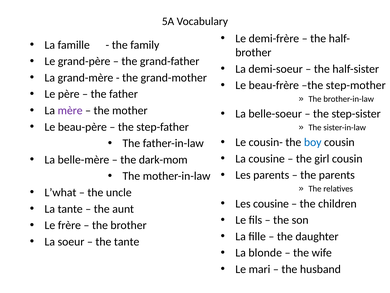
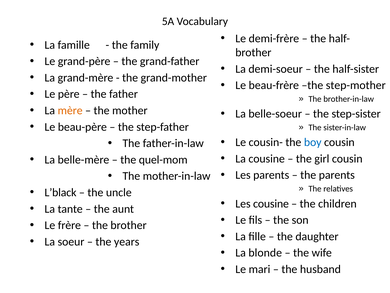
mère colour: purple -> orange (70, 110)
dark-mom: dark-mom -> quel-mom (163, 159)
L’what: L’what -> L’black (60, 192)
the tante: tante -> years (127, 241)
